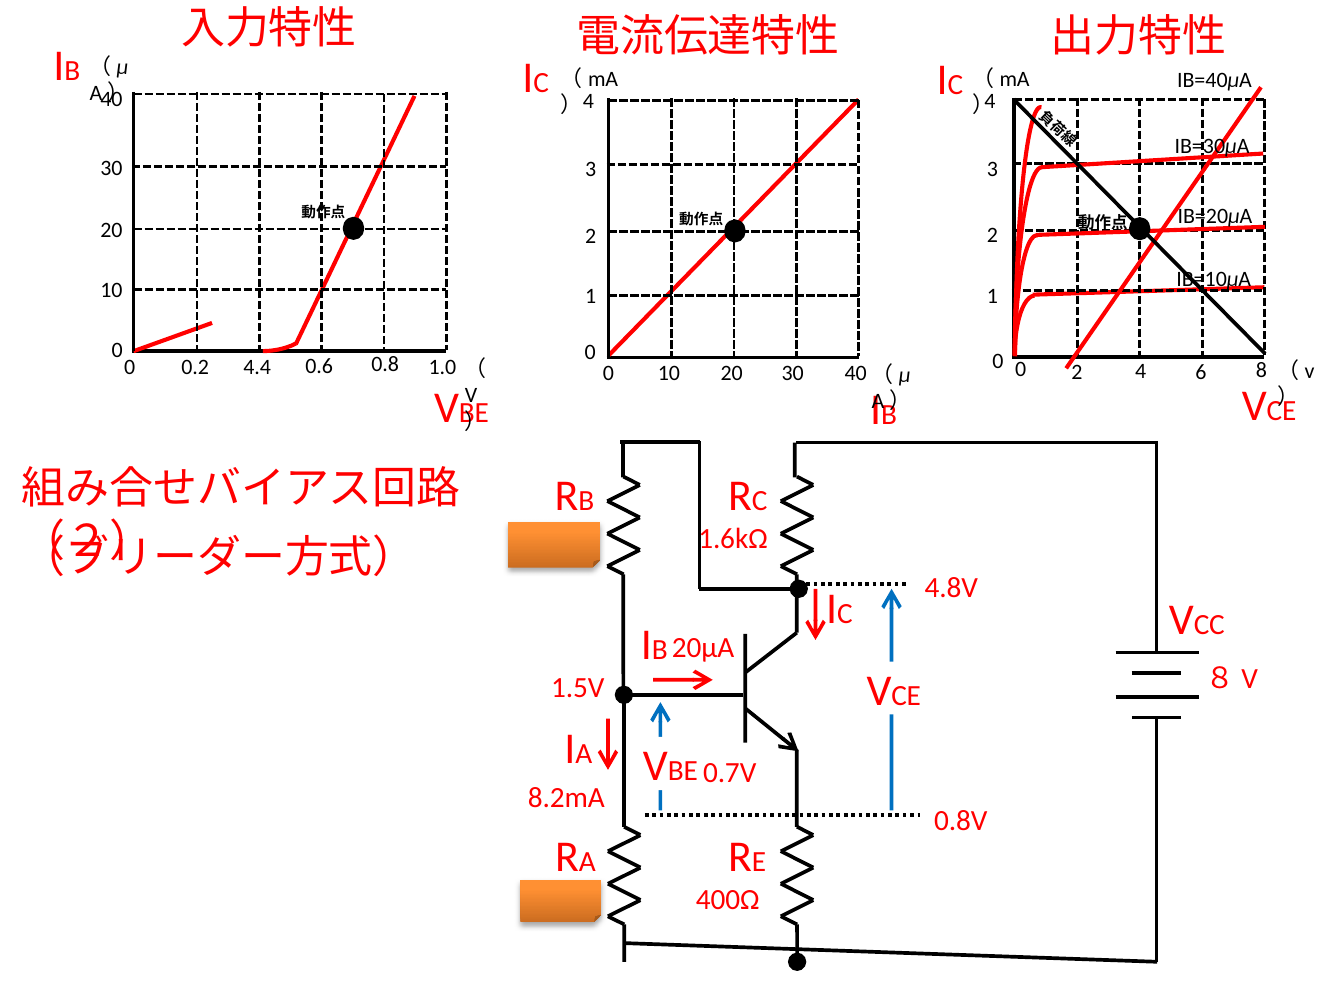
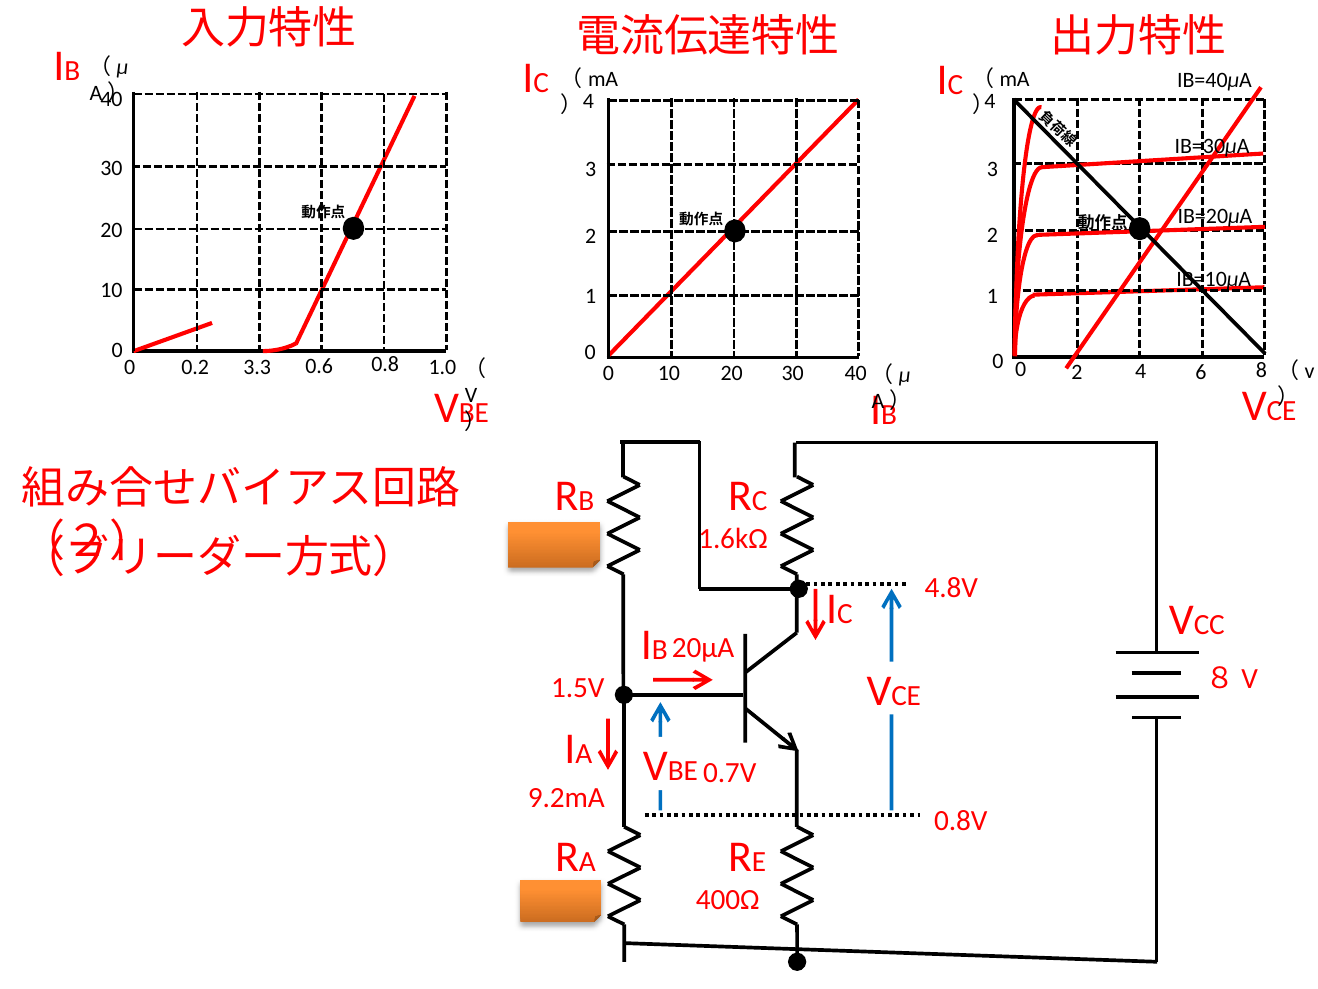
4.4: 4.4 -> 3.3 (257, 367)
8.2mA: 8.2mA -> 9.2mA (566, 798)
